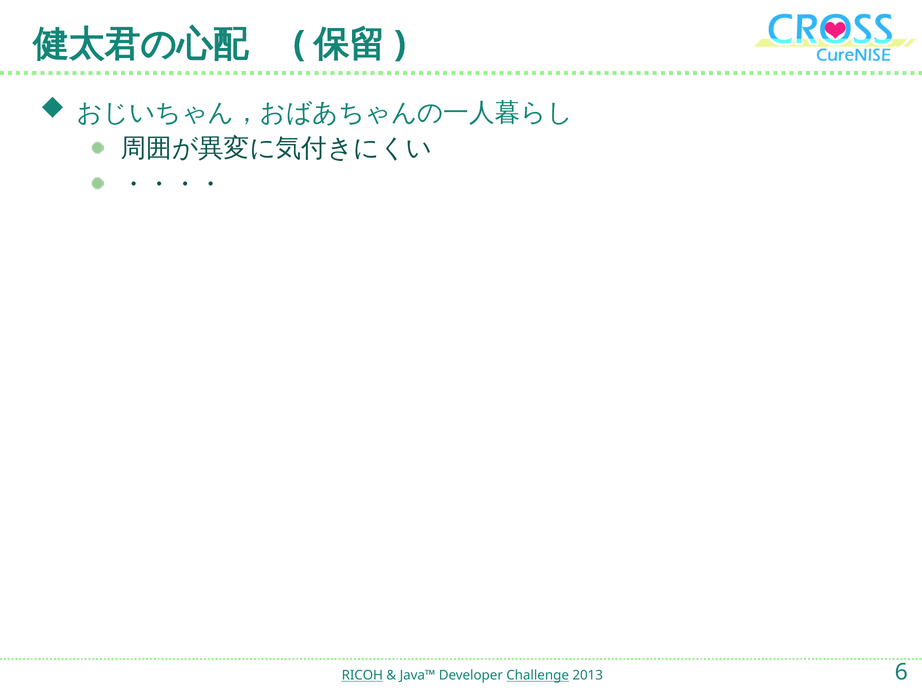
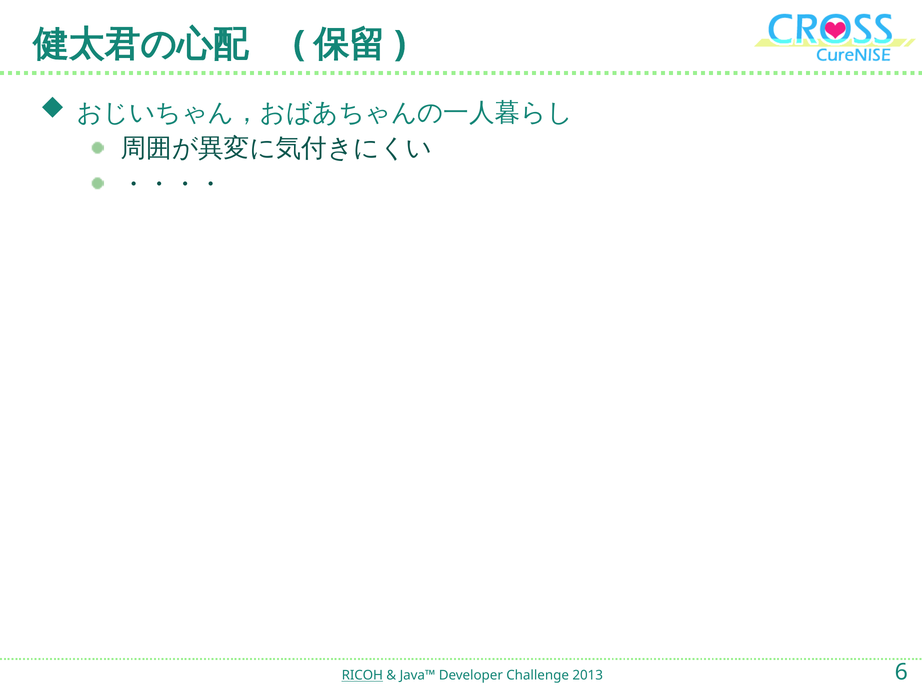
Challenge underline: present -> none (538, 676)
